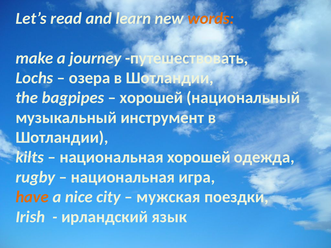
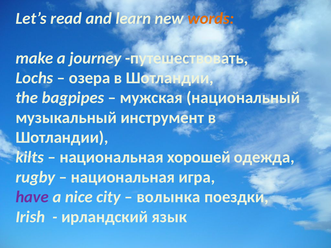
хорошей: хорошей -> мужская (151, 98)
have colour: orange -> purple (32, 197)
мужская: мужская -> волынка (168, 197)
